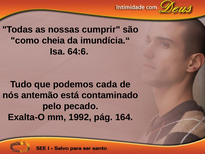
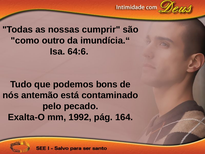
cheia: cheia -> outro (53, 40)
cada: cada -> bons (107, 84)
